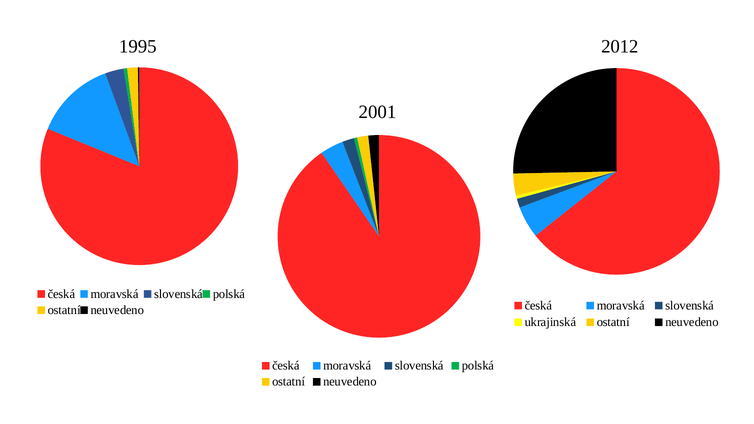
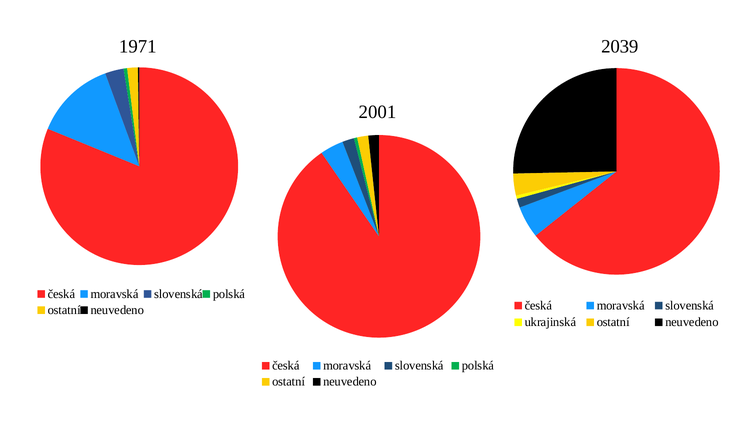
1995: 1995 -> 1971 (138, 46)
2012: 2012 -> 2039 (620, 46)
